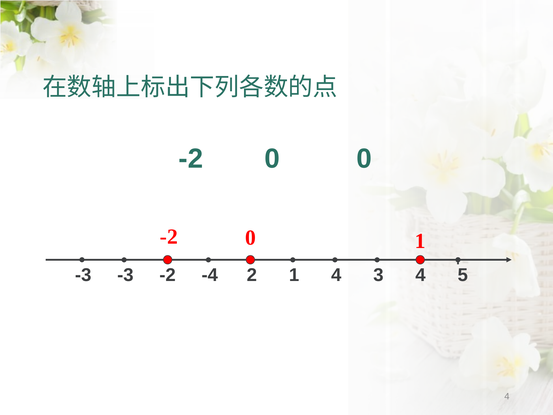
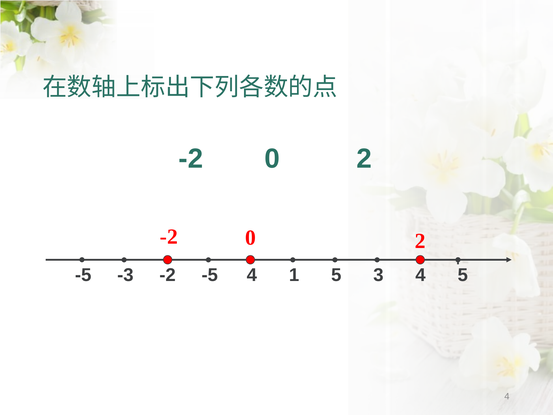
0 0: 0 -> 2 (364, 159)
-2 1: 1 -> 2 (420, 241)
-3: -3 -> -5 (83, 275)
-2 -4: -4 -> -5 (210, 275)
-3 2: 2 -> 4 (252, 275)
1 4: 4 -> 5 (336, 275)
